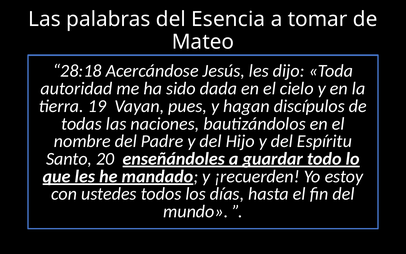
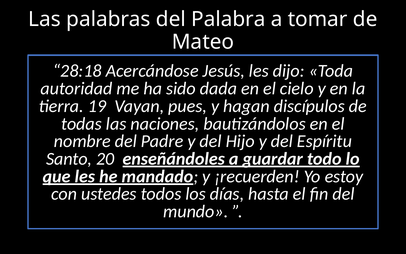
Esencia: Esencia -> Palabra (228, 19)
